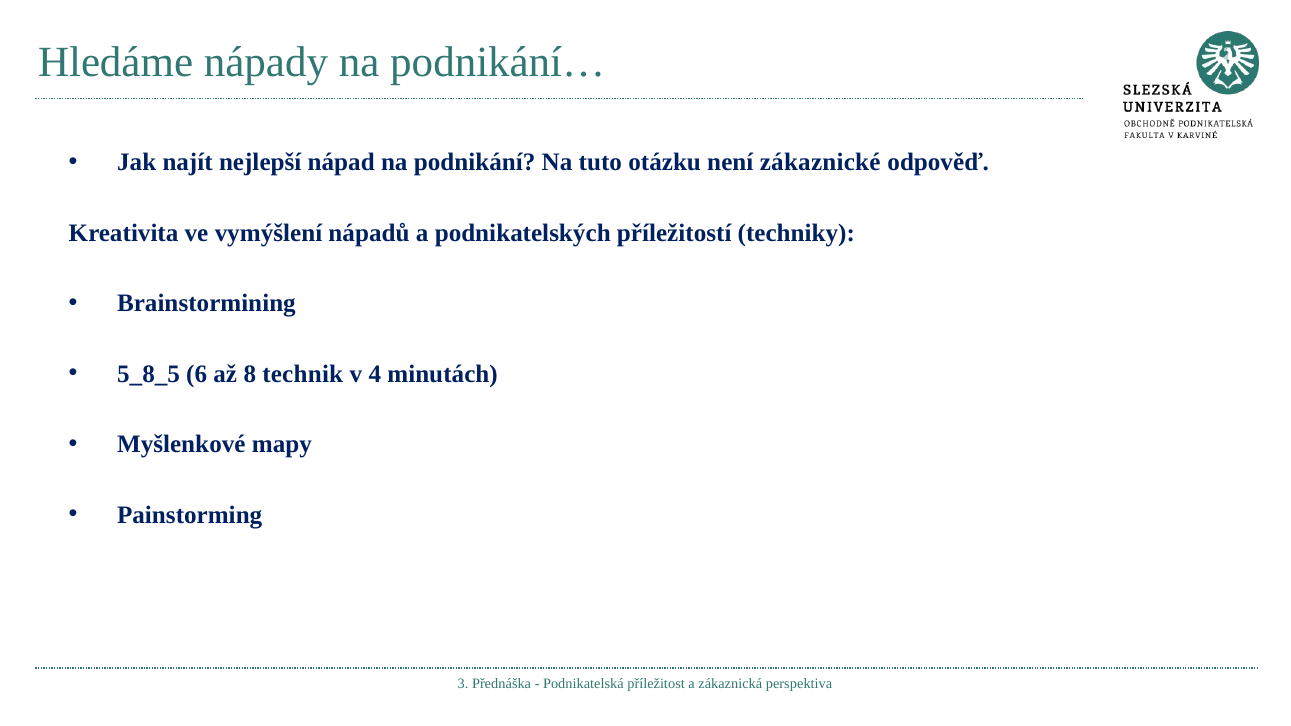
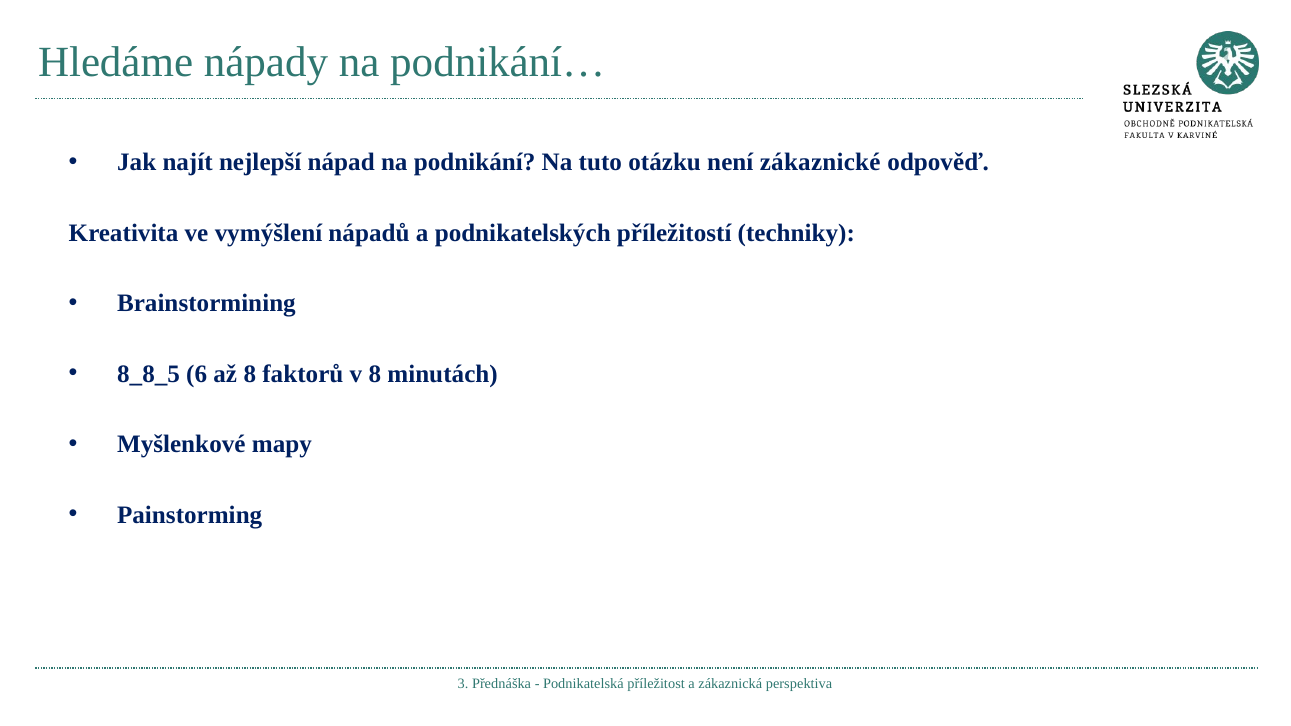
5_8_5: 5_8_5 -> 8_8_5 (149, 374)
technik: technik -> faktorů (303, 374)
v 4: 4 -> 8 (375, 374)
